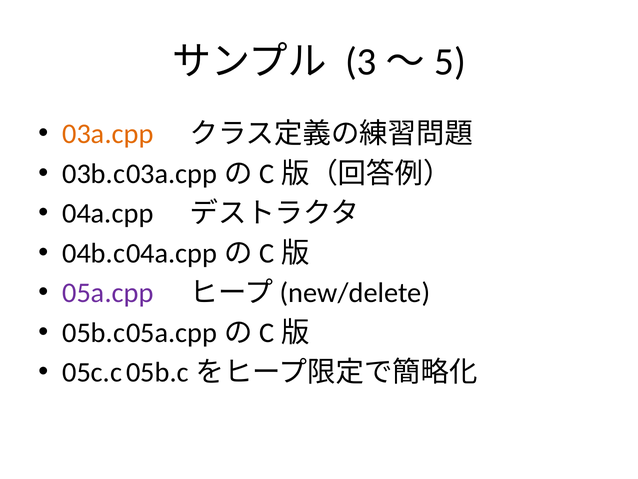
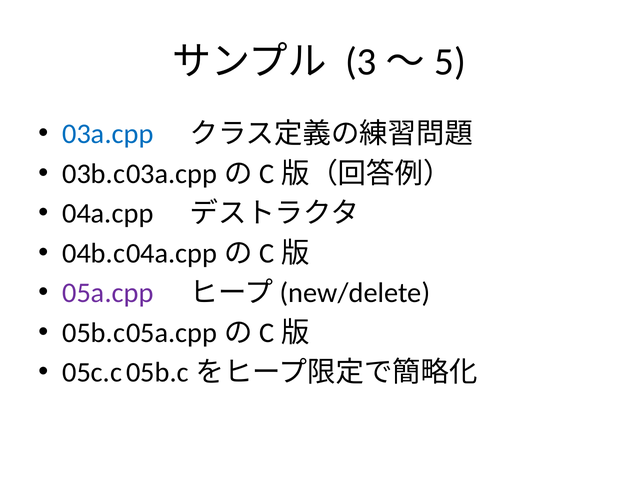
03a.cpp colour: orange -> blue (108, 134)
